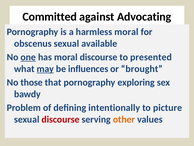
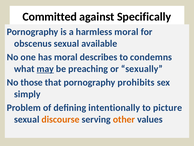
Advocating: Advocating -> Specifically (144, 17)
one underline: present -> none (28, 57)
moral discourse: discourse -> describes (99, 57)
presented: presented -> condemns (151, 57)
influences: influences -> preaching (88, 69)
brought: brought -> sexually (142, 69)
exploring: exploring -> prohibits (136, 82)
bawdy: bawdy -> simply (27, 94)
discourse colour: red -> orange (61, 119)
